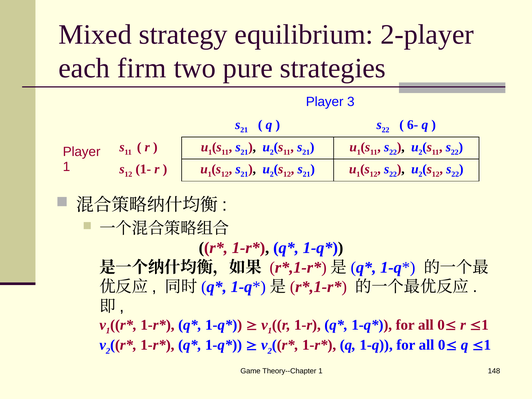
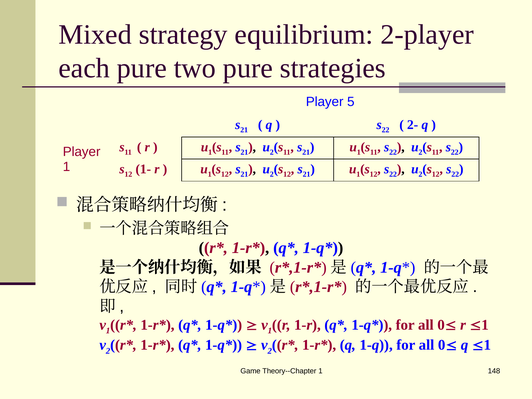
each firm: firm -> pure (142, 68)
3: 3 -> 5 (351, 102)
6-: 6- -> 2- (413, 125)
